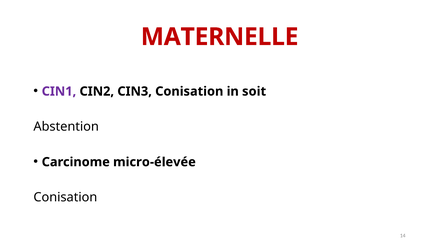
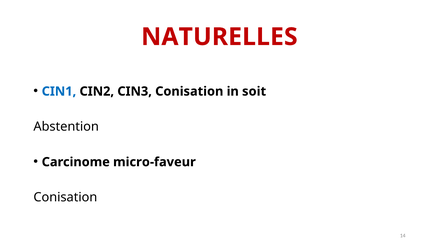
MATERNELLE: MATERNELLE -> NATURELLES (219, 37)
CIN1 colour: purple -> blue (59, 91)
micro-élevée: micro-élevée -> micro-faveur (154, 162)
